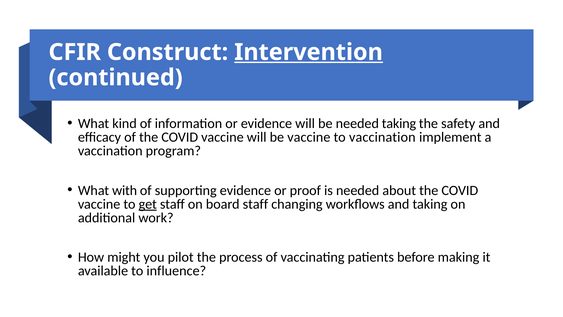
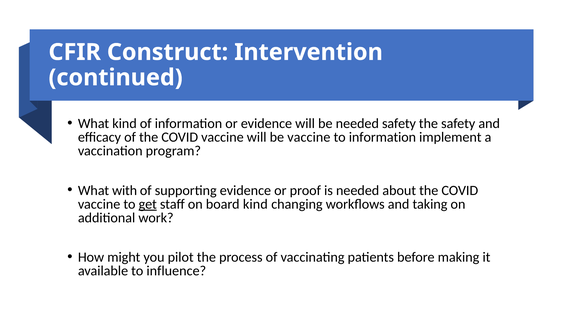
Intervention underline: present -> none (309, 52)
needed taking: taking -> safety (399, 123)
to vaccination: vaccination -> information (382, 137)
board staff: staff -> kind (255, 204)
